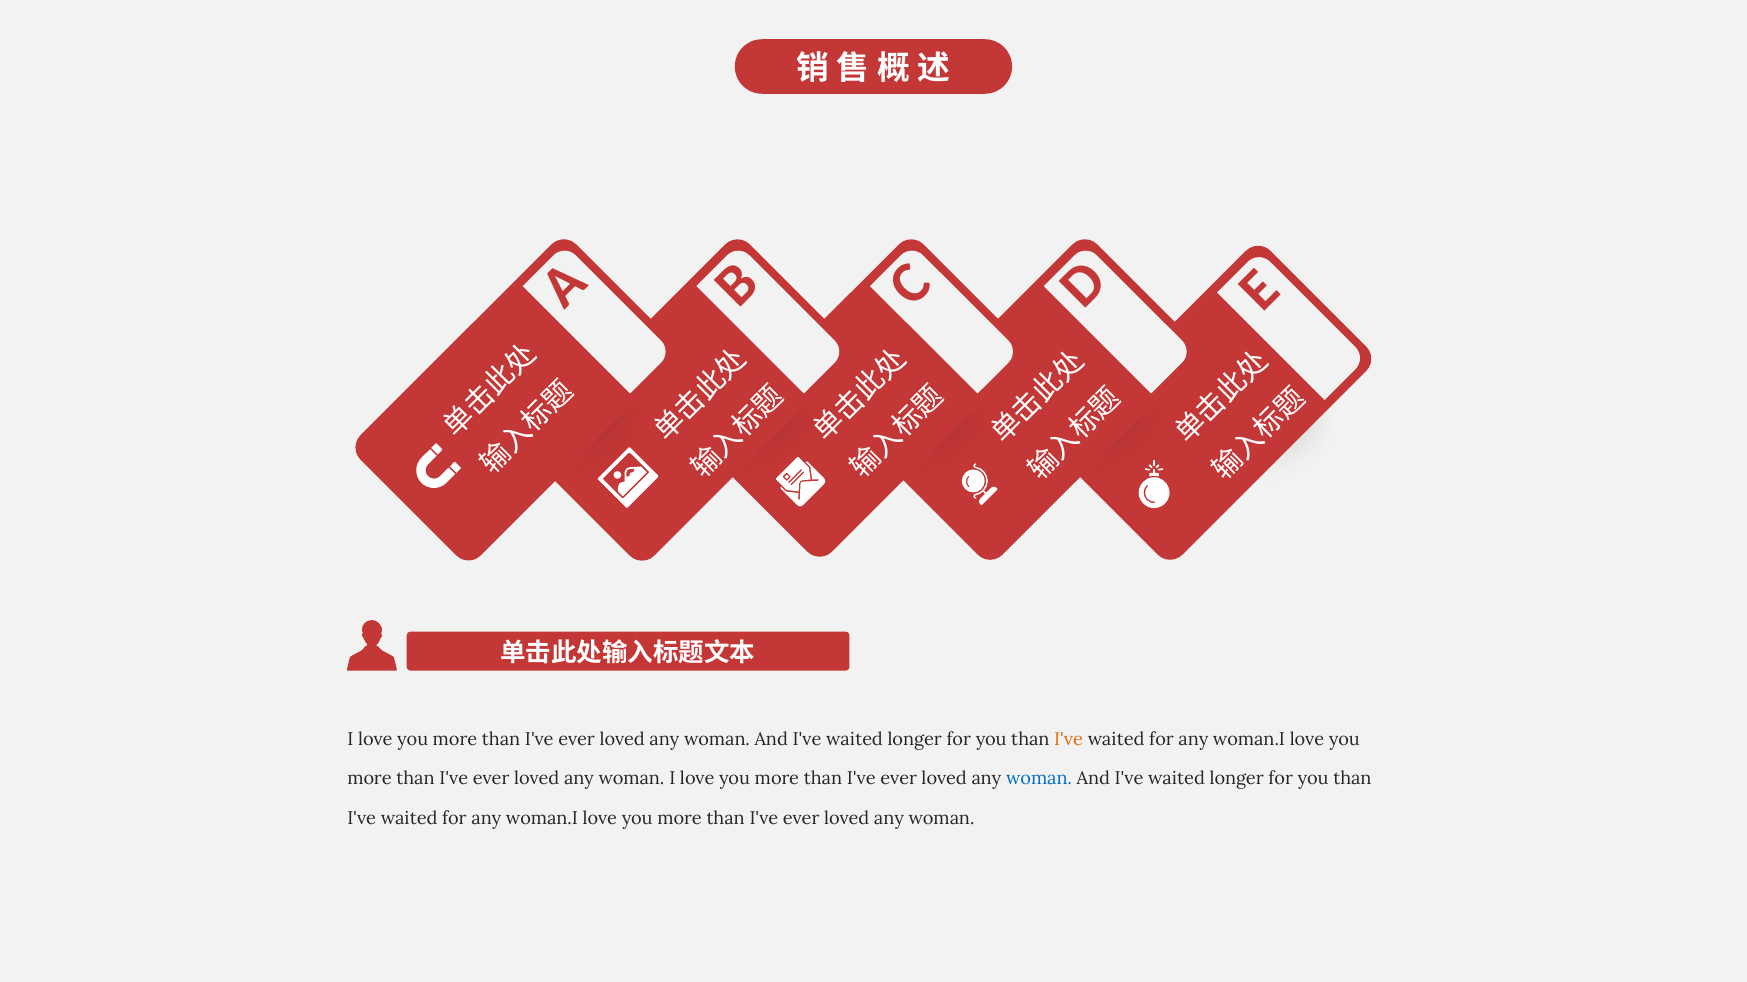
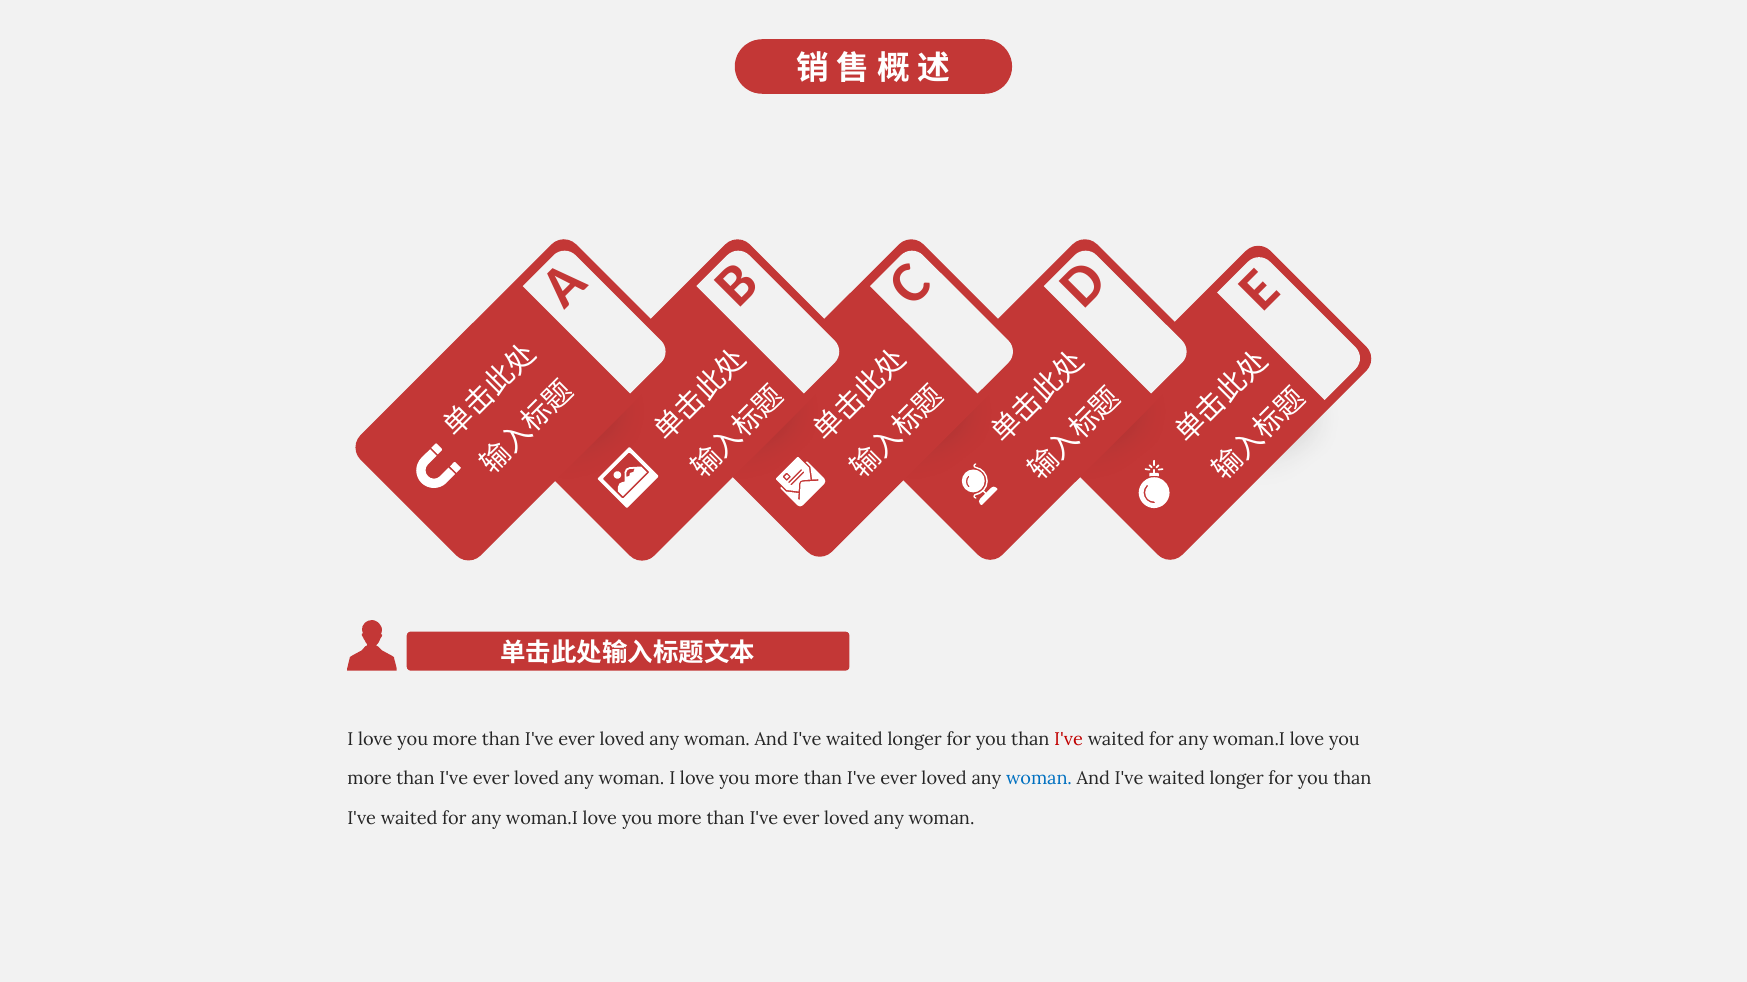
I've colour: orange -> red (1069, 740)
